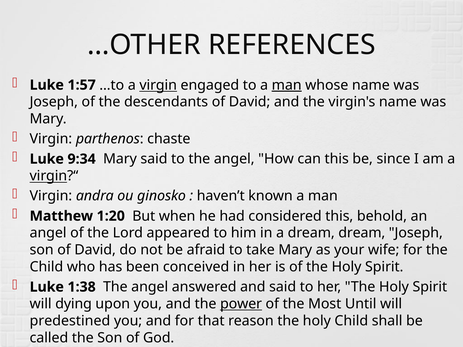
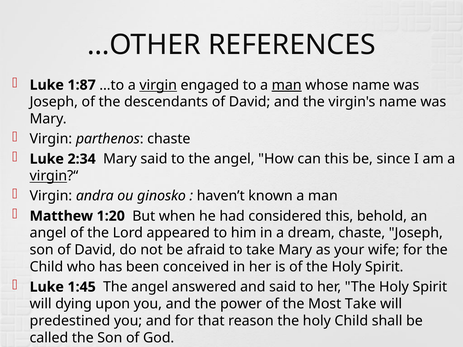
1:57: 1:57 -> 1:87 (82, 85)
9:34: 9:34 -> 2:34 (82, 159)
dream dream: dream -> chaste (362, 233)
1:38: 1:38 -> 1:45 (82, 287)
power underline: present -> none (241, 304)
Most Until: Until -> Take (361, 304)
